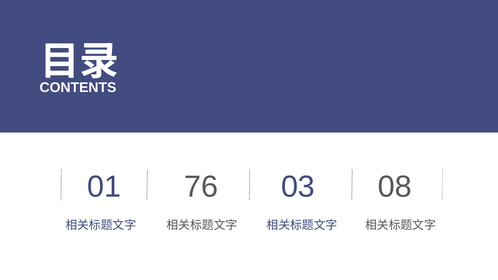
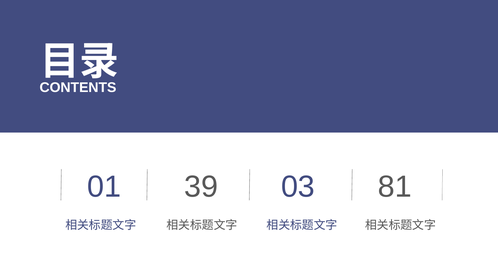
76: 76 -> 39 (201, 187)
08: 08 -> 81 (395, 187)
